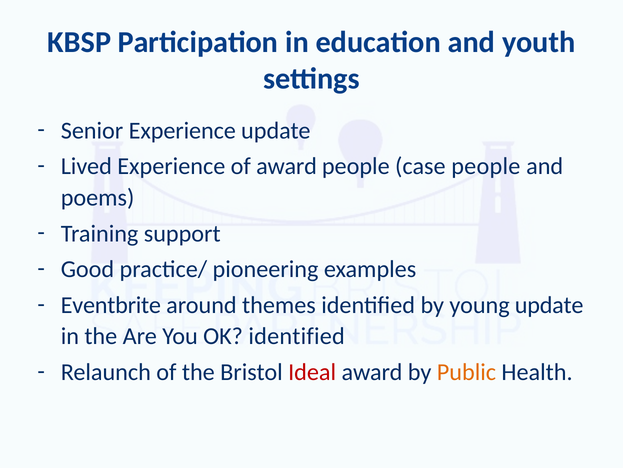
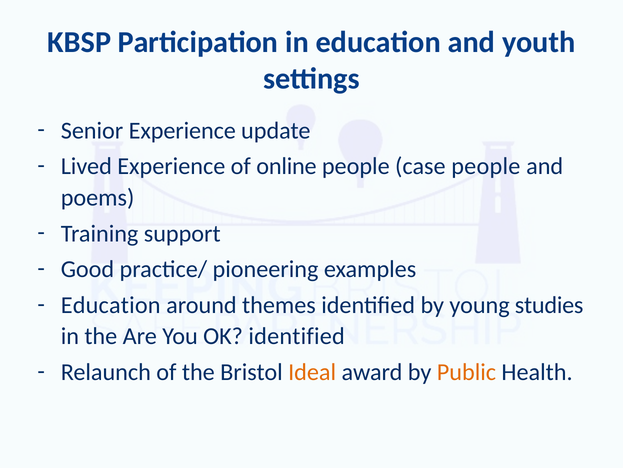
of award: award -> online (286, 166)
Eventbrite: Eventbrite -> Education (111, 305)
young update: update -> studies (549, 305)
Ideal colour: red -> orange (312, 372)
